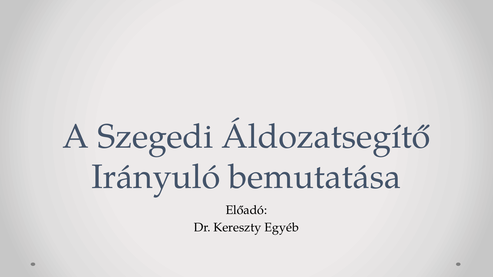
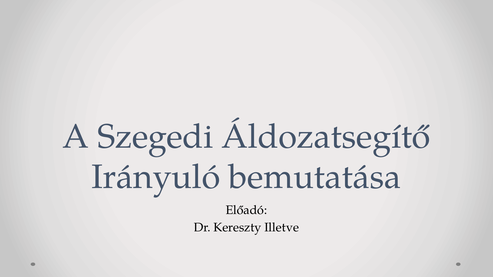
Egyéb: Egyéb -> Illetve (282, 228)
